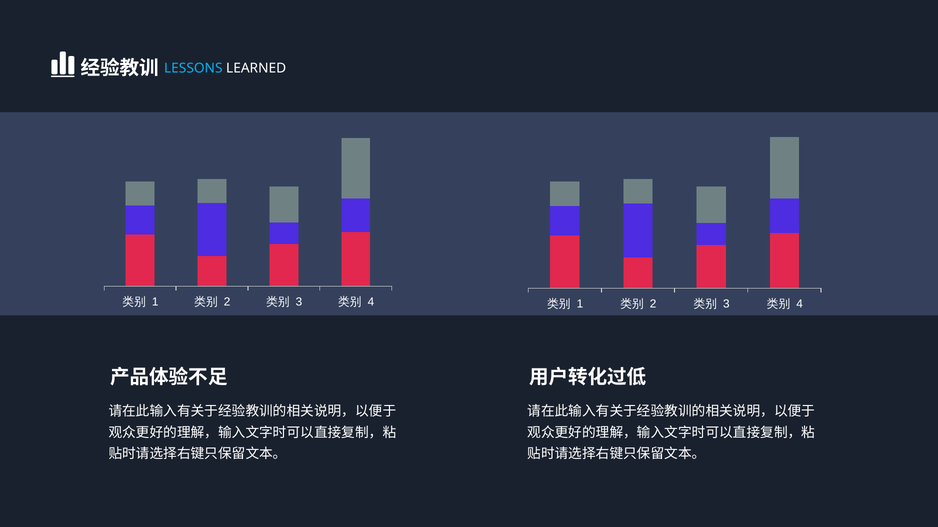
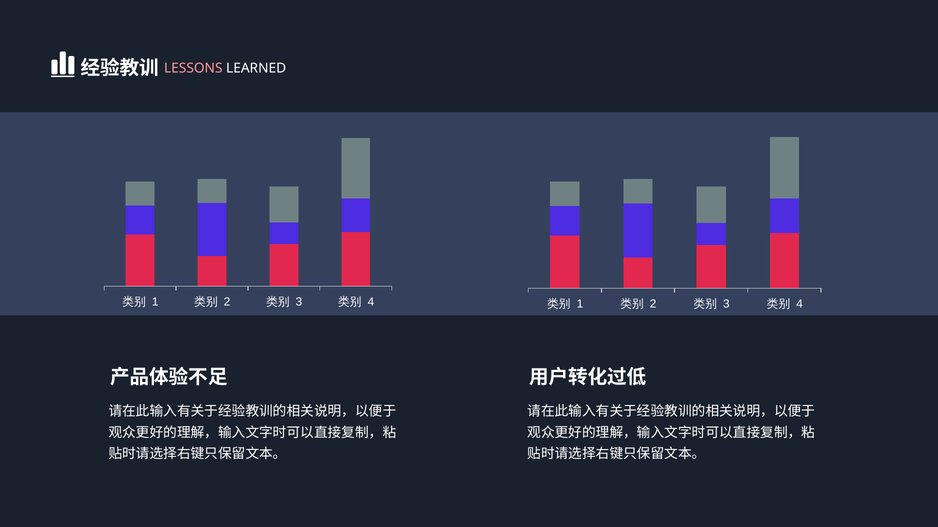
LESSONS colour: light blue -> pink (193, 68)
